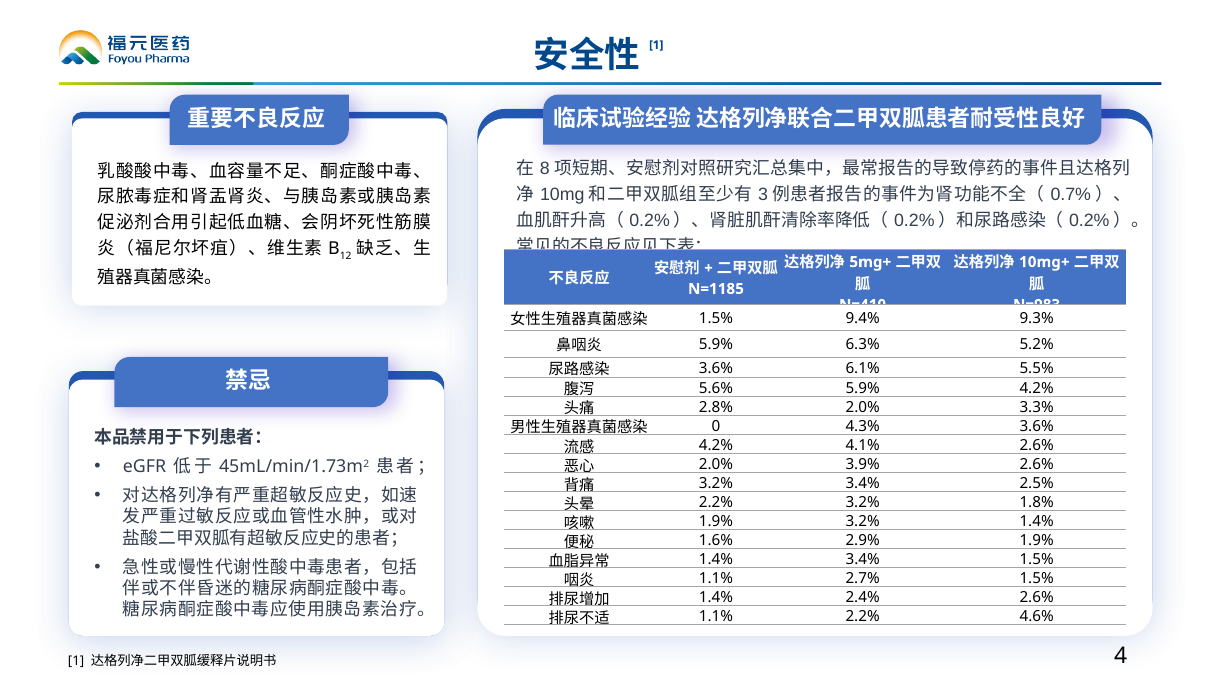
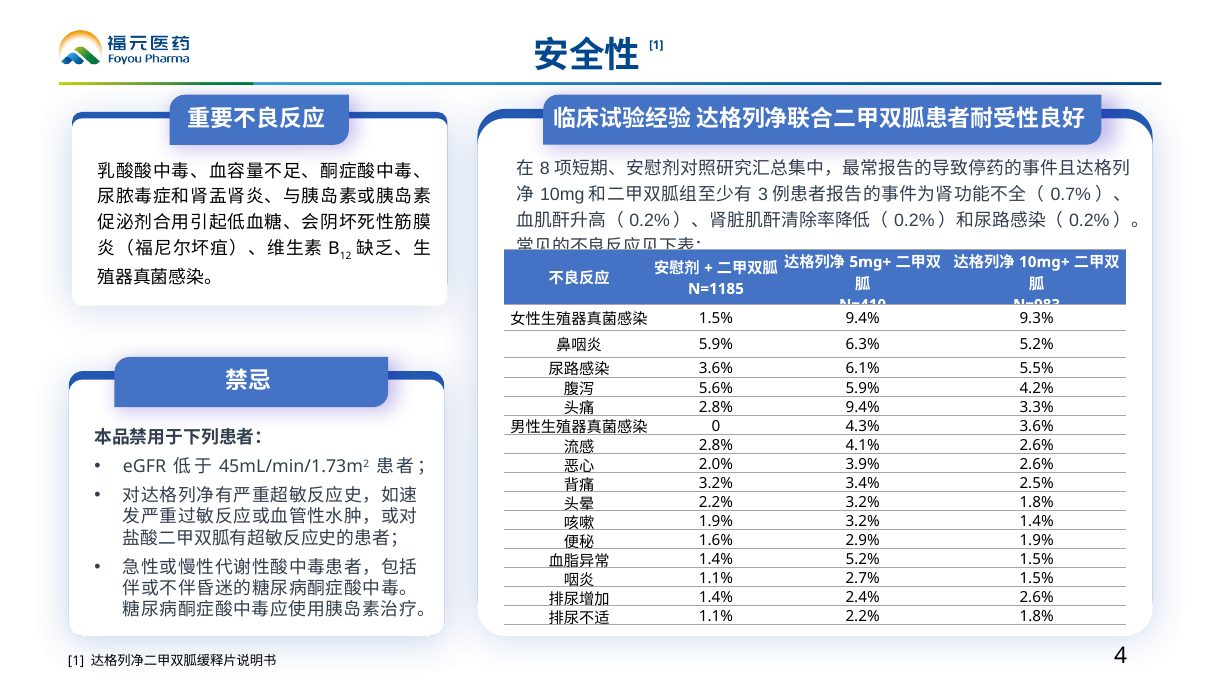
2.8% 2.0%: 2.0% -> 9.4% (863, 408)
4.2%: 4.2% -> 2.8% (716, 446)
1.4% 3.4%: 3.4% -> 5.2% (863, 560)
2.2% 4.6%: 4.6% -> 1.8% (1037, 617)
